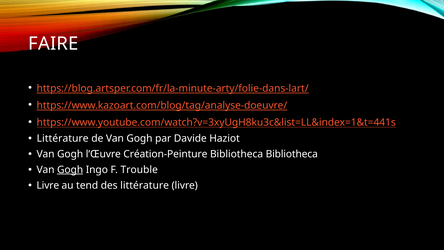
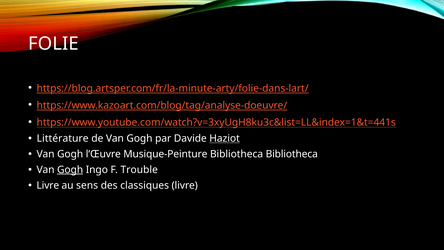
FAIRE: FAIRE -> FOLIE (53, 44)
Haziot underline: none -> present (225, 138)
Création-Peinture: Création-Peinture -> Musique-Peinture (165, 154)
tend: tend -> sens (87, 185)
des littérature: littérature -> classiques (145, 185)
